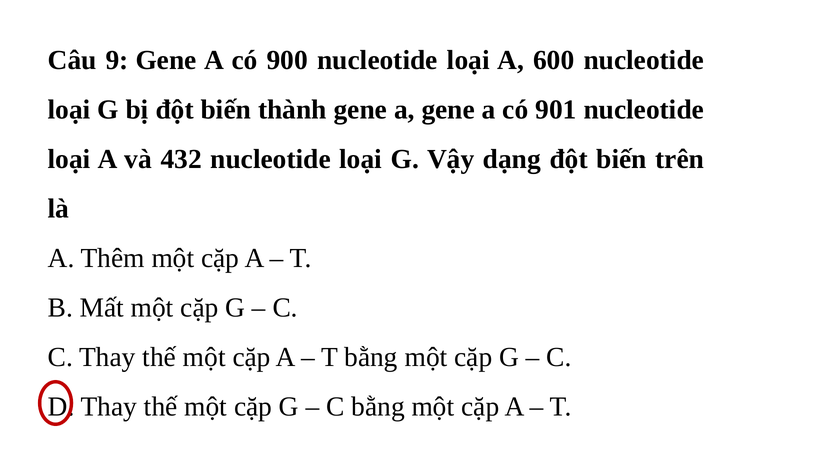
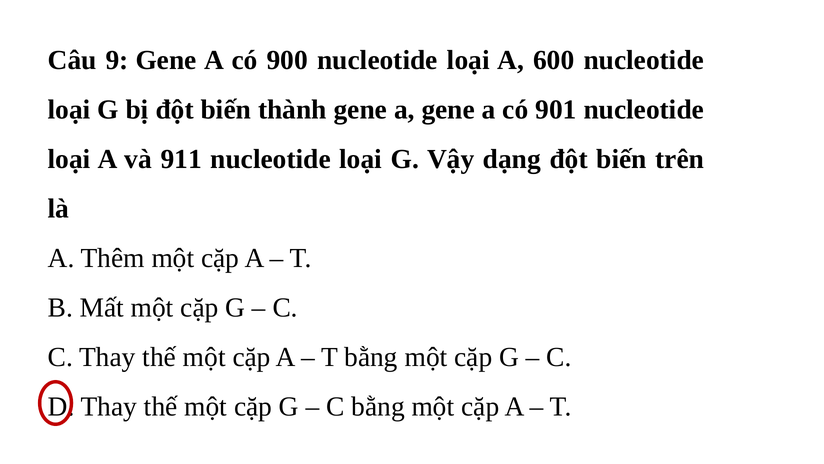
432: 432 -> 911 (181, 159)
